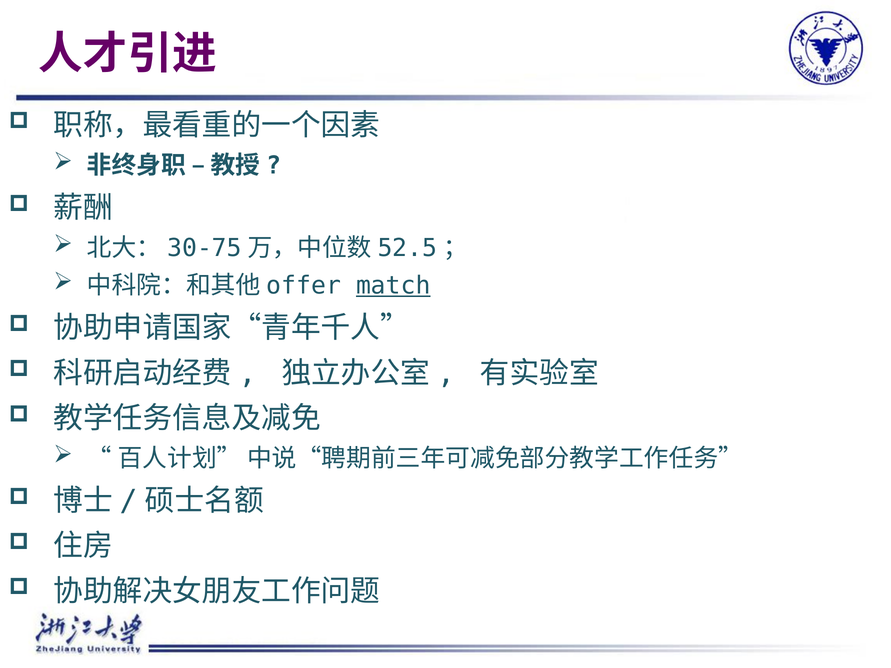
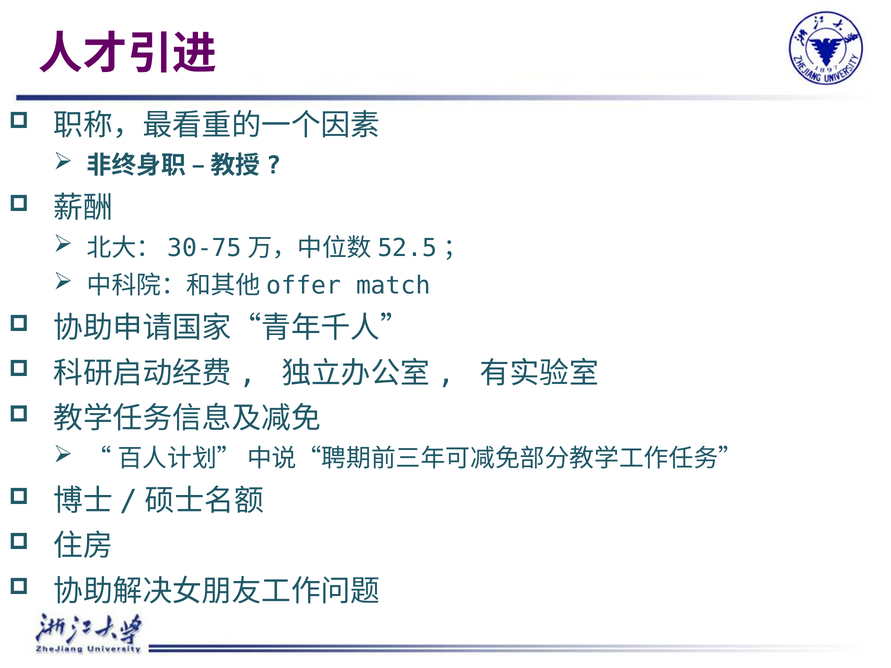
match underline: present -> none (393, 286)
